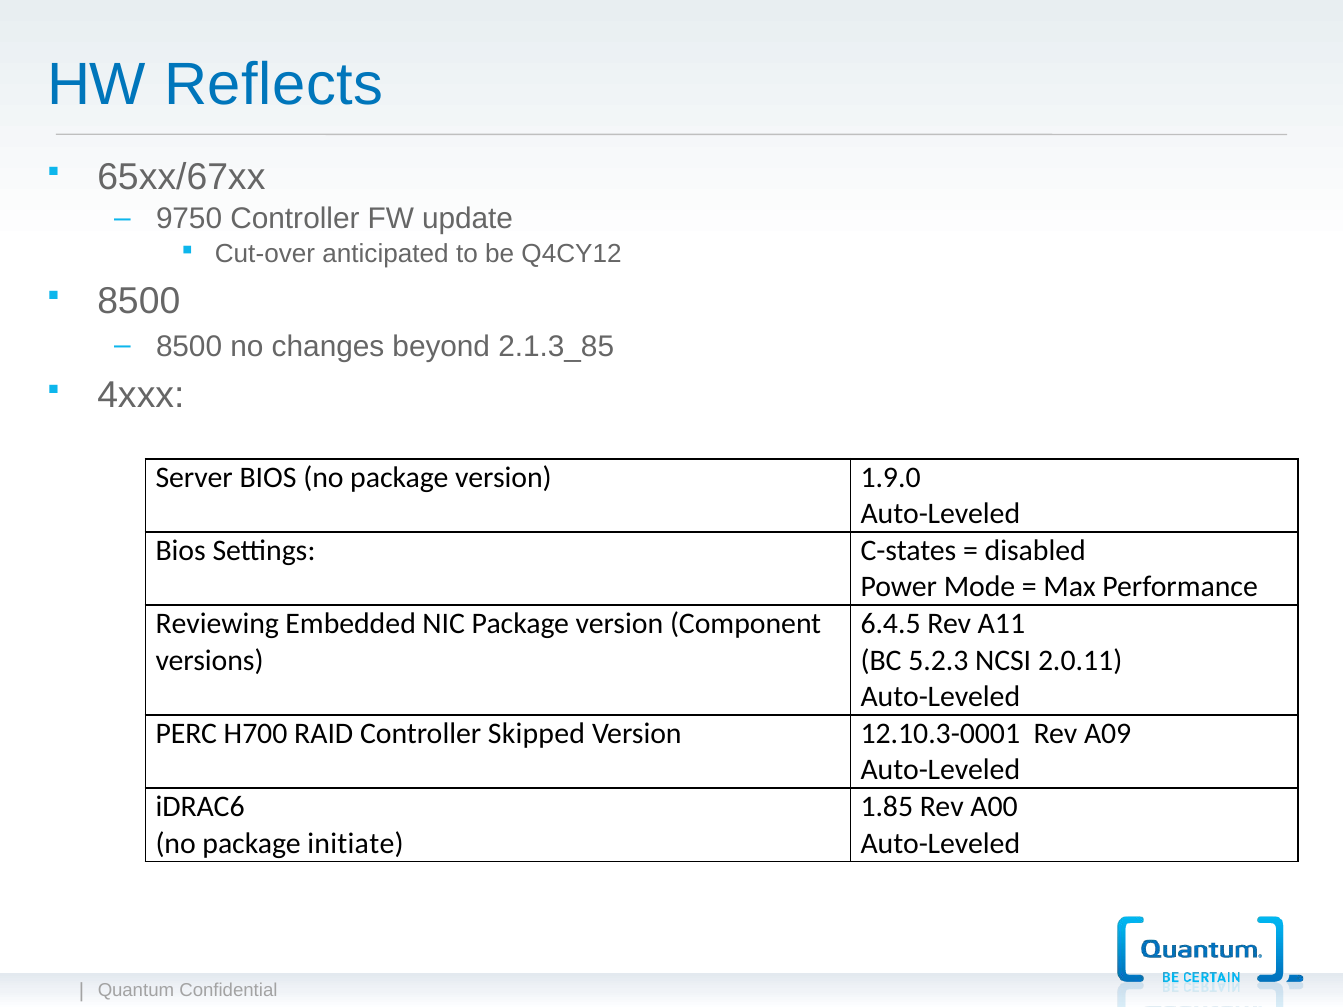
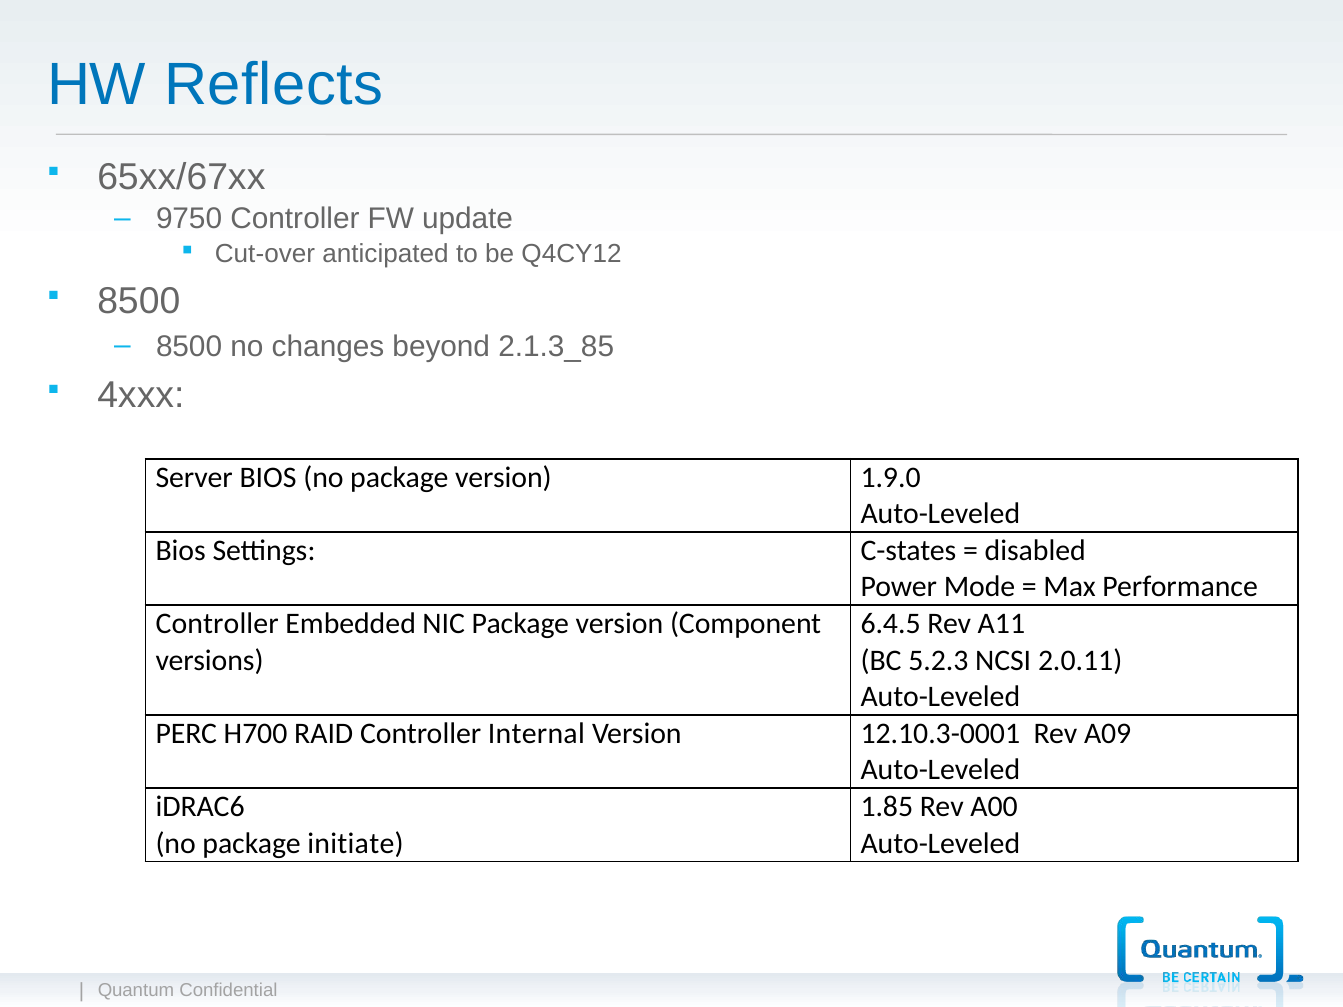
Reviewing: Reviewing -> Controller (217, 624)
Skipped: Skipped -> Internal (536, 734)
